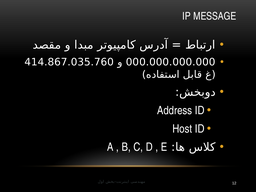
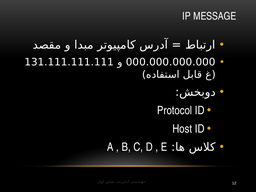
414.867.035.760: 414.867.035.760 -> 131.111.111.111 (69, 62)
Address: Address -> Protocol (175, 110)
